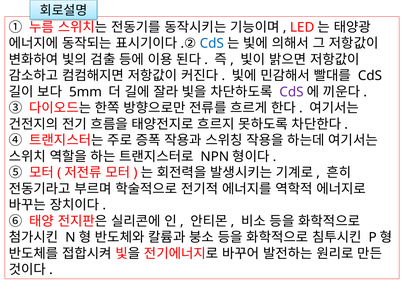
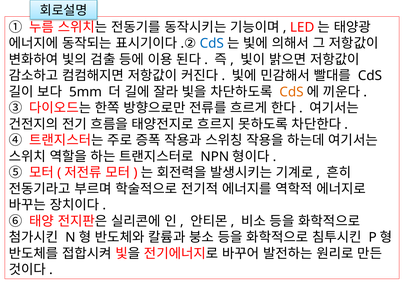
CdS colour: purple -> orange (292, 92)
